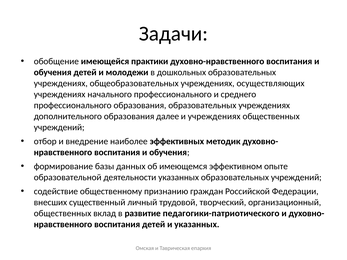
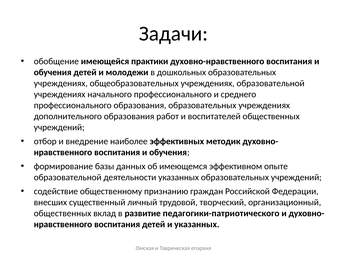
учреждениях осуществляющих: осуществляющих -> образовательной (271, 83)
далее: далее -> работ (168, 116)
и учреждениях: учреждениях -> воспитателей (214, 116)
